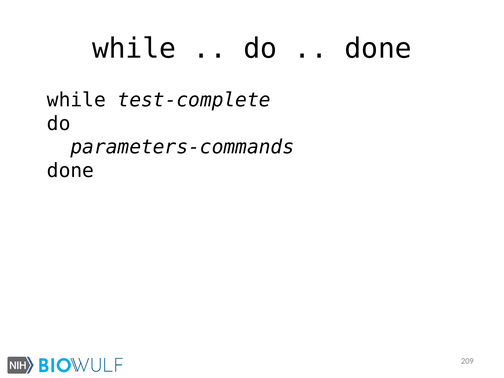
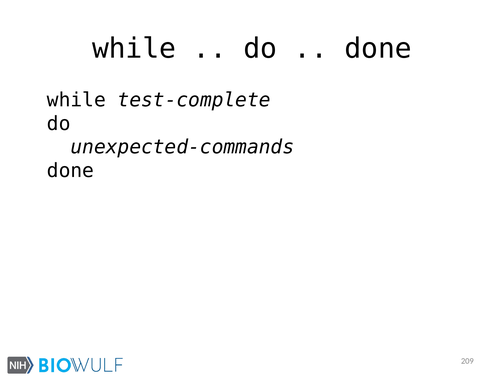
parameters-commands: parameters-commands -> unexpected-commands (182, 147)
